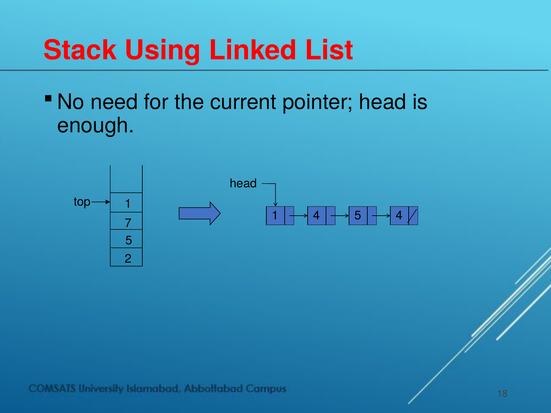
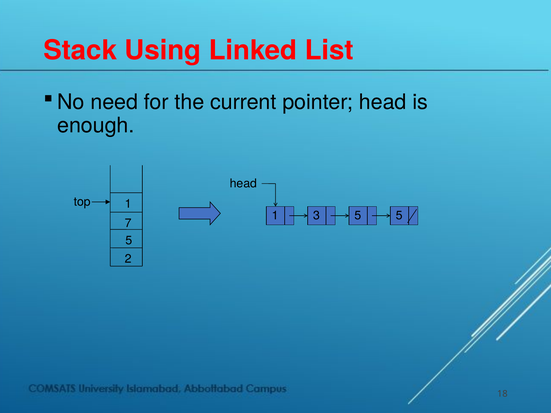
1 4: 4 -> 3 (316, 216)
5 4: 4 -> 5 (399, 216)
